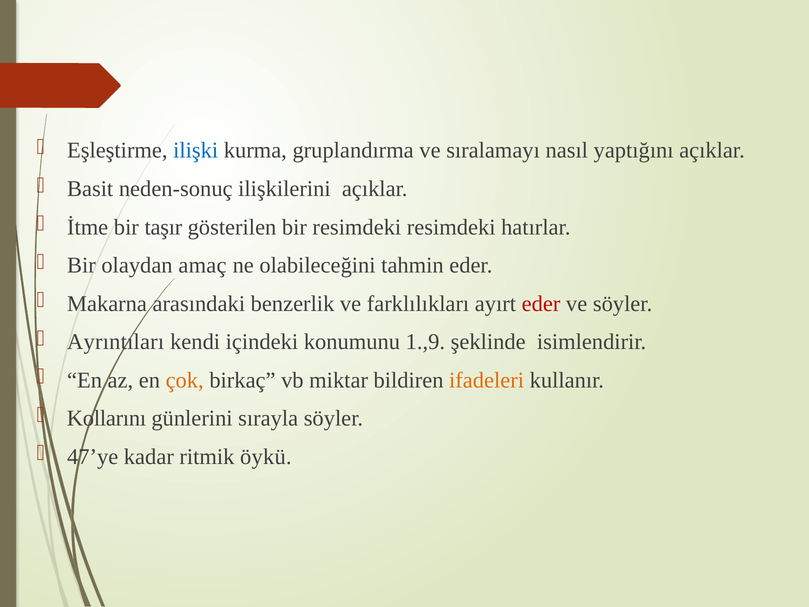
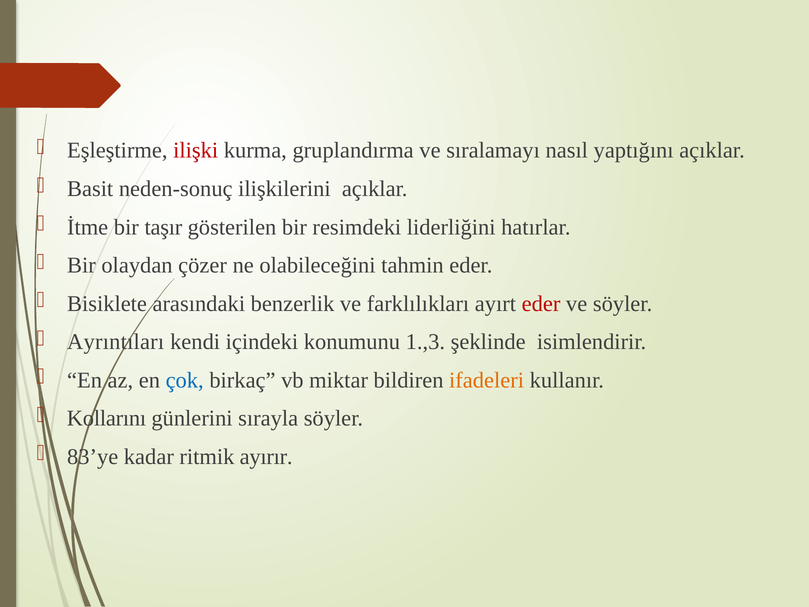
ilişki colour: blue -> red (196, 150)
resimdeki resimdeki: resimdeki -> liderliğini (451, 227)
amaç: amaç -> çözer (203, 265)
Makarna: Makarna -> Bisiklete (107, 304)
1.,9: 1.,9 -> 1.,3 (425, 342)
çok colour: orange -> blue (185, 380)
47’ye: 47’ye -> 83’ye (93, 457)
öykü: öykü -> ayırır (266, 457)
